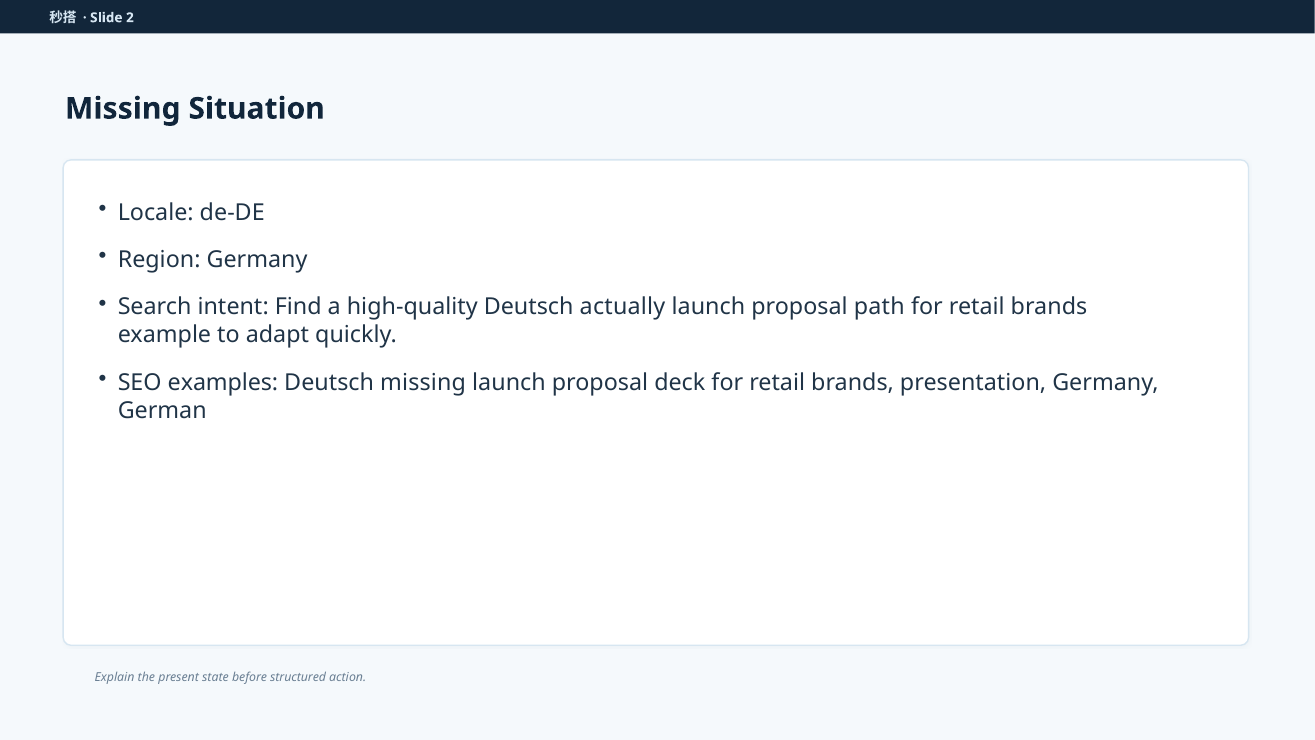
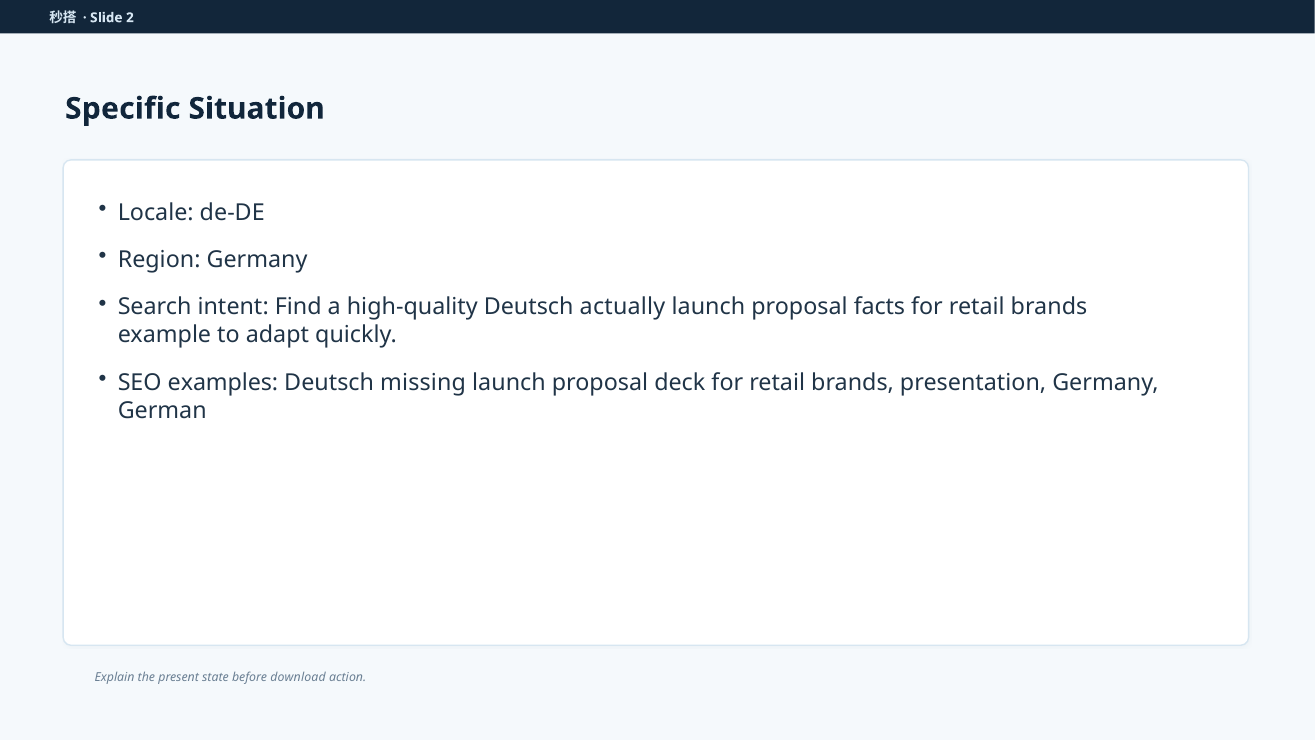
Missing: Missing -> Specific (123, 109)
path: path -> facts (879, 307)
structured: structured -> download (298, 677)
